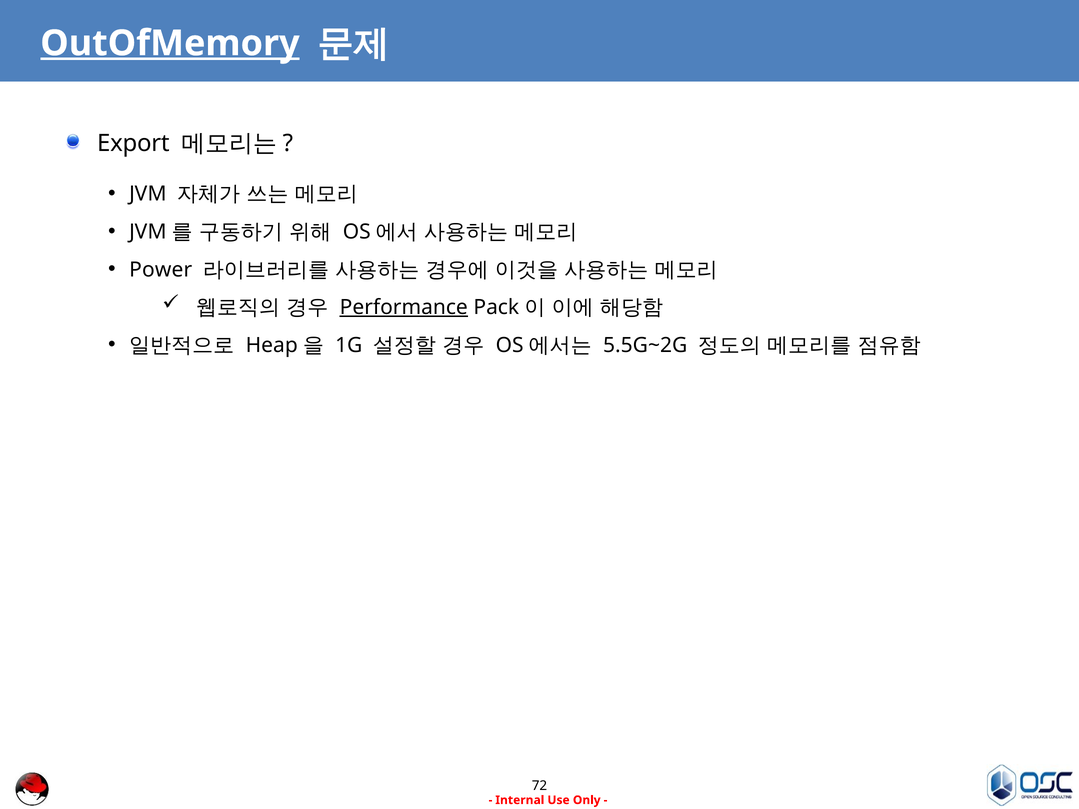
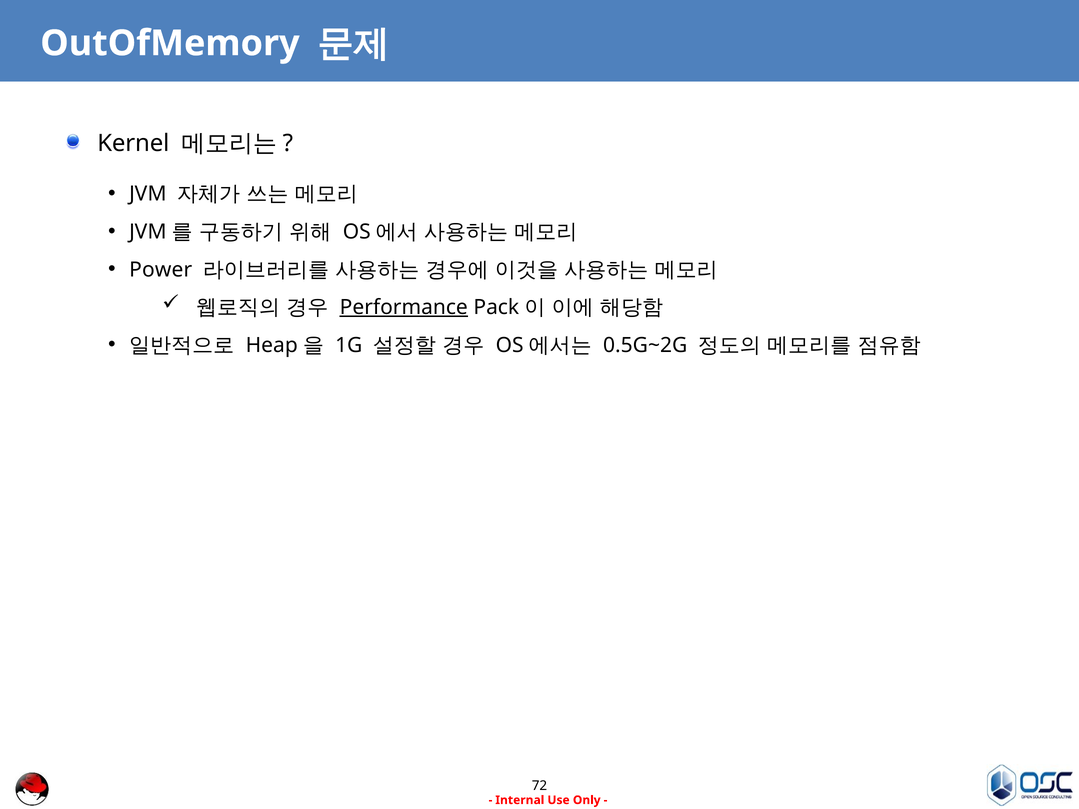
OutOfMemory underline: present -> none (170, 43)
Export: Export -> Kernel (133, 143)
5.5G~2G: 5.5G~2G -> 0.5G~2G (645, 345)
